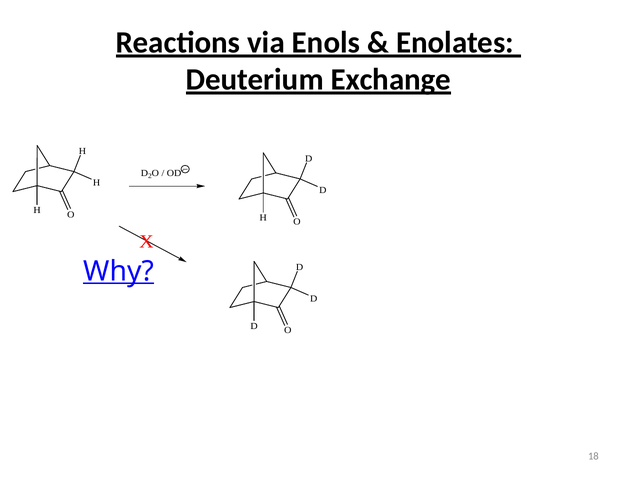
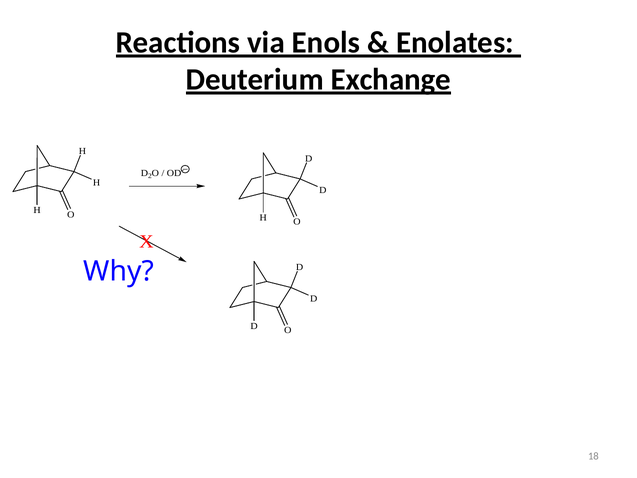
Why underline: present -> none (119, 271)
